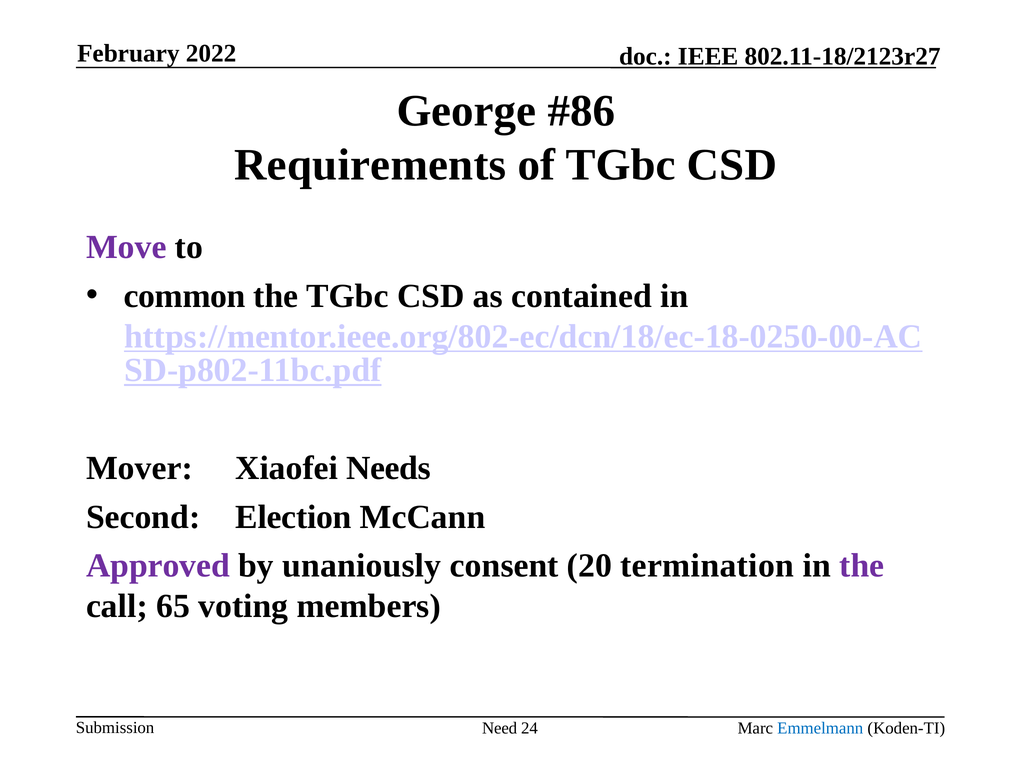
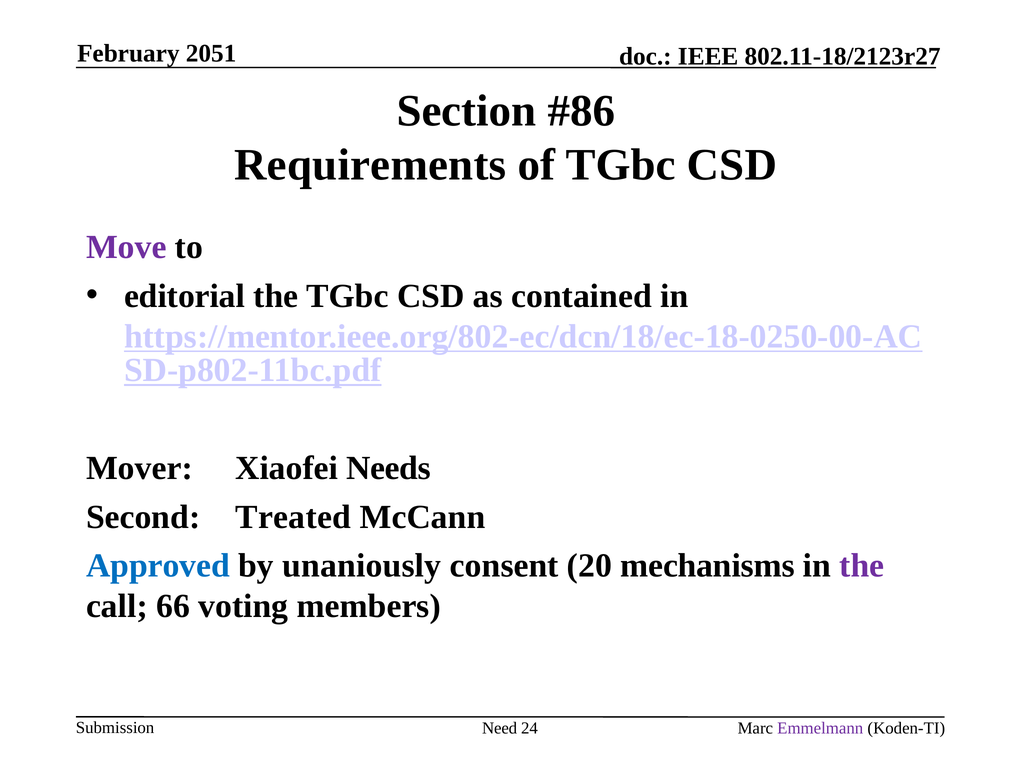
2022: 2022 -> 2051 (211, 54)
George: George -> Section (466, 111)
common: common -> editorial (185, 296)
Election: Election -> Treated (293, 517)
Approved colour: purple -> blue (158, 566)
termination: termination -> mechanisms (708, 566)
65: 65 -> 66 (173, 606)
Emmelmann colour: blue -> purple (820, 728)
